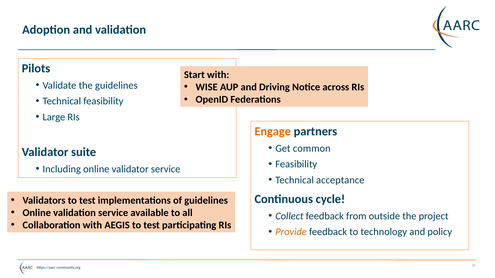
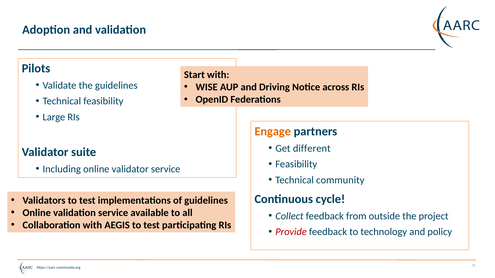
common: common -> different (312, 149)
acceptance: acceptance -> community (340, 180)
Provide colour: orange -> red (291, 232)
